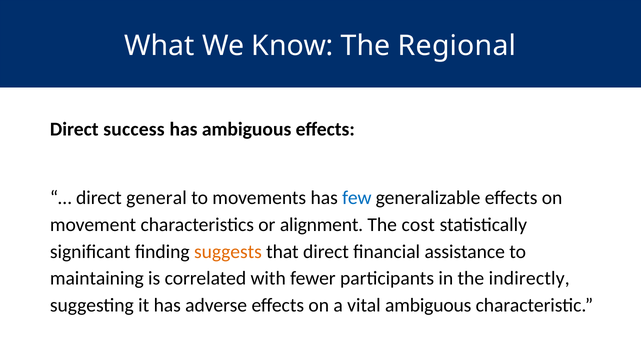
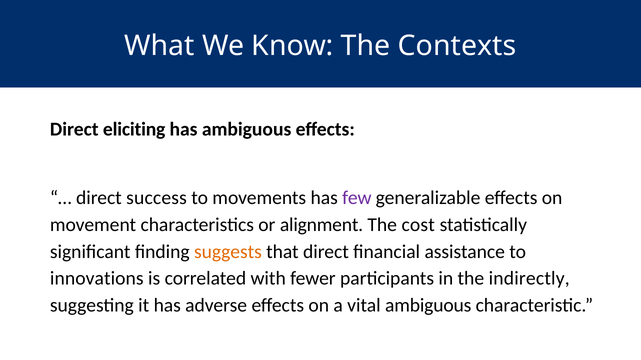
Regional: Regional -> Contexts (457, 46)
success: success -> eliciting (134, 130)
general: general -> success (157, 198)
few colour: blue -> purple (357, 198)
maintaining: maintaining -> innovations (97, 279)
